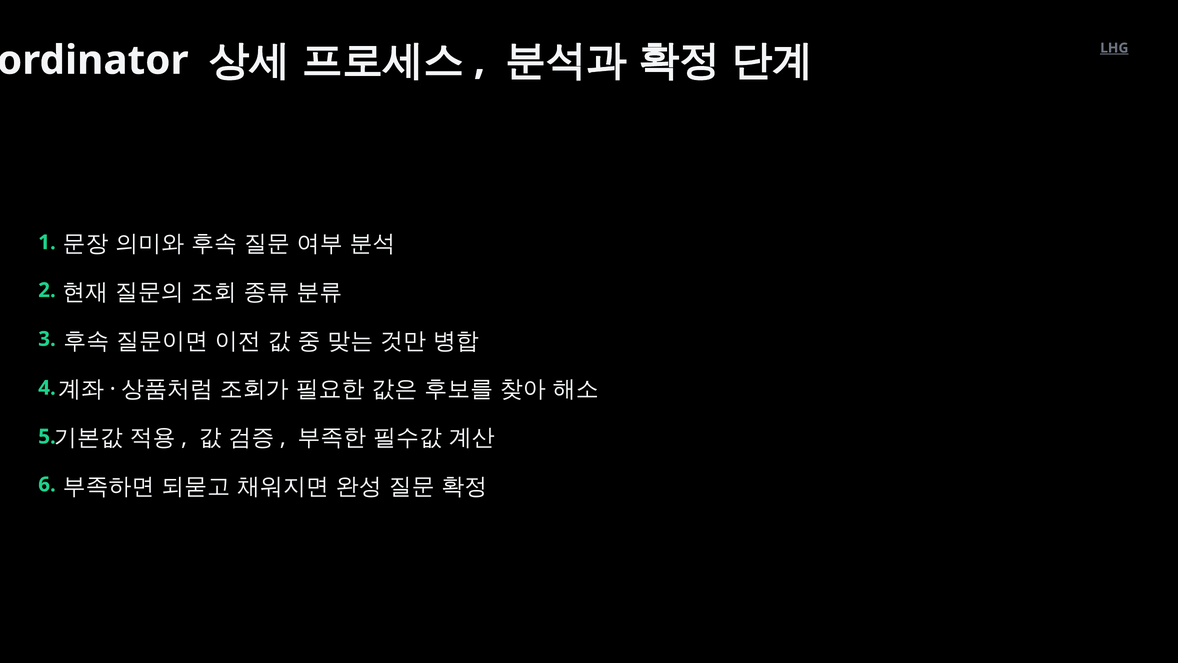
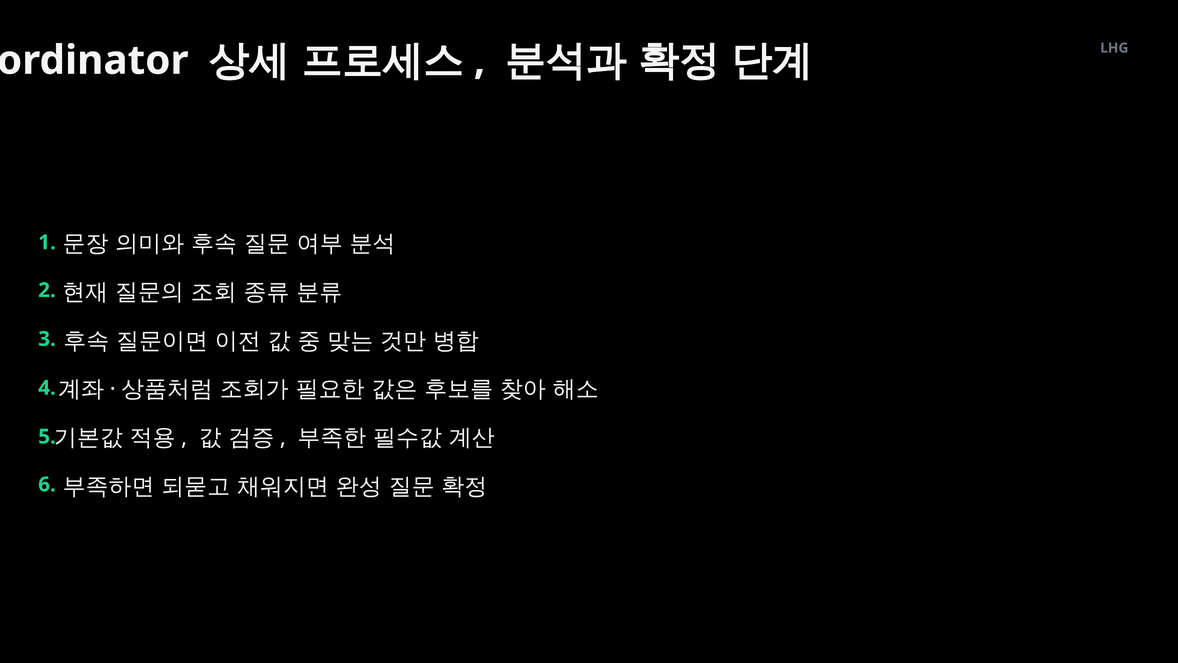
LHG underline: present -> none (1114, 48)
